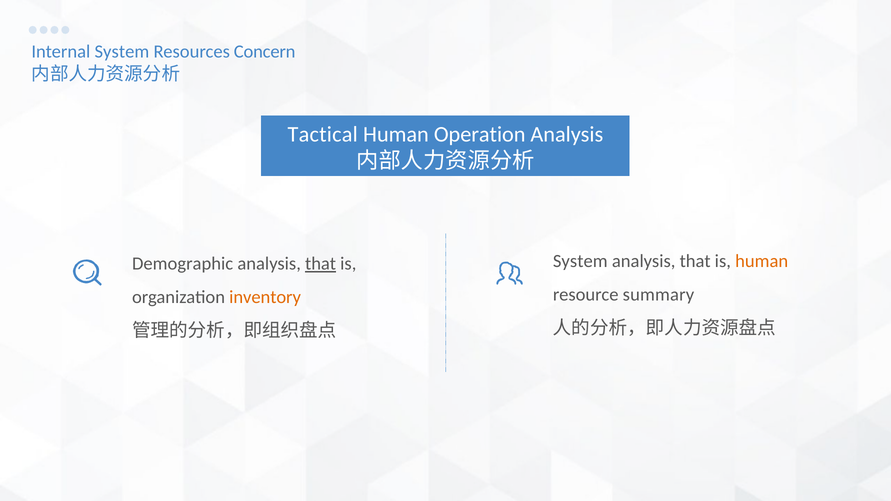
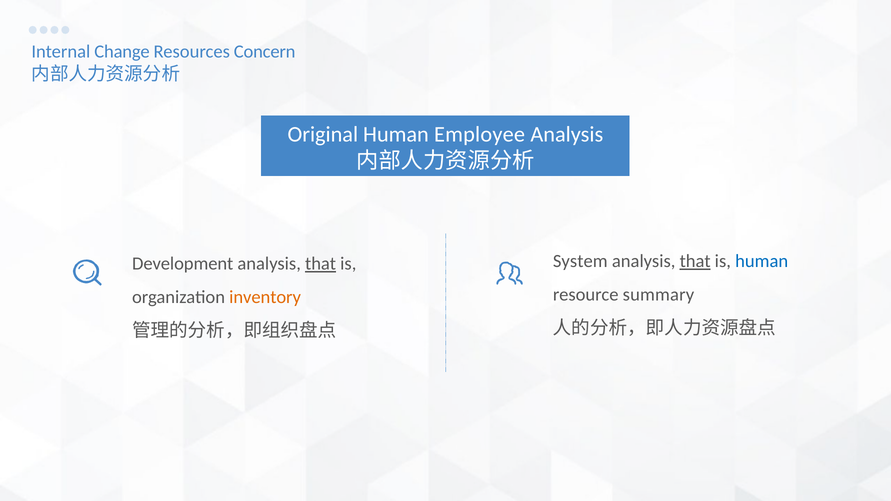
Internal System: System -> Change (122, 52)
Tactical: Tactical -> Original (323, 134)
Operation: Operation -> Employee (480, 134)
that underline: none -> present (695, 261)
human colour: orange -> blue (762, 261)
Demographic: Demographic -> Development (183, 264)
